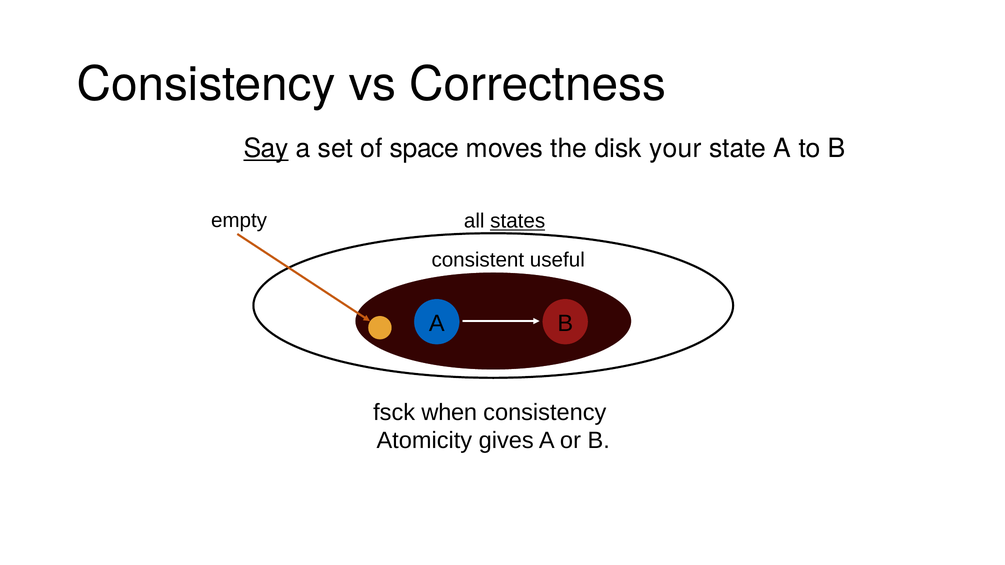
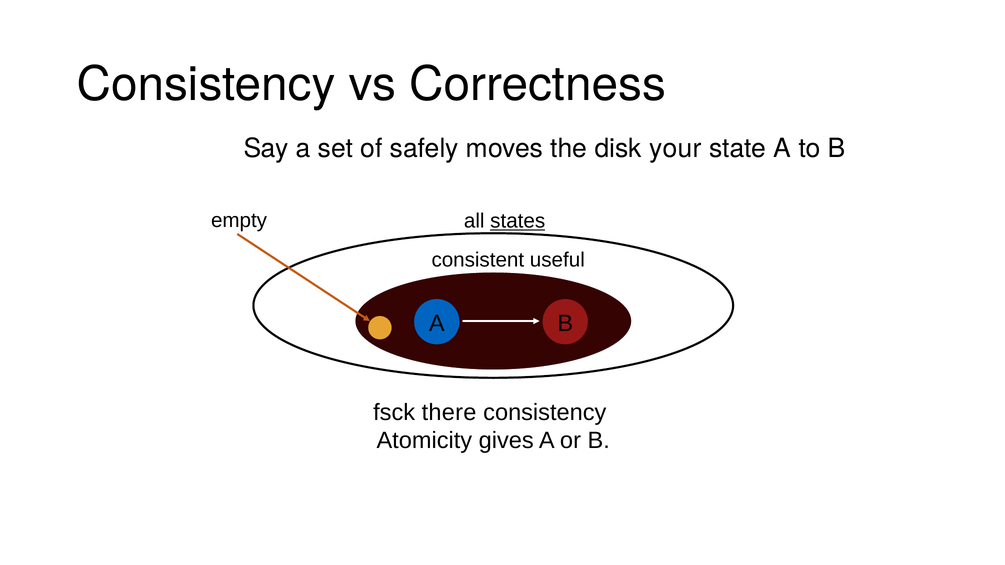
Say underline: present -> none (266, 149)
space: space -> safely (424, 149)
when: when -> there (449, 413)
